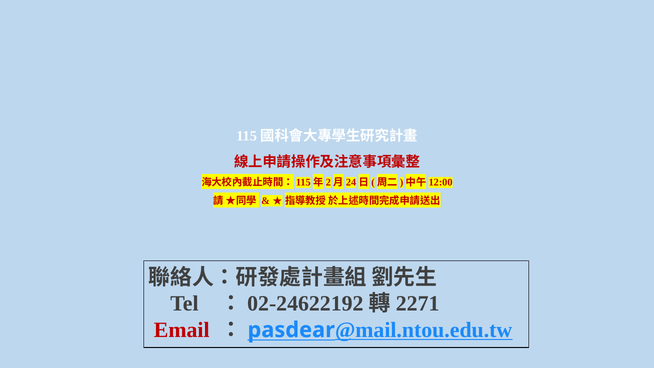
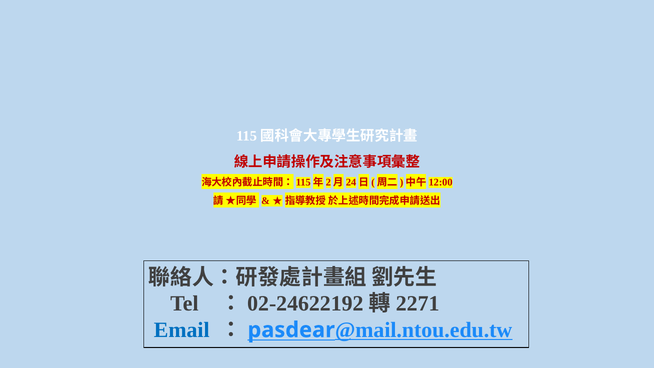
Email colour: red -> blue (182, 330)
